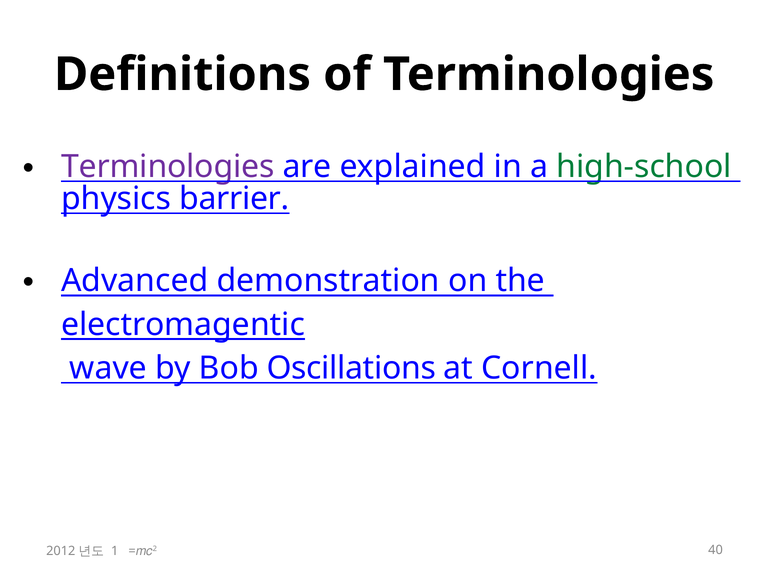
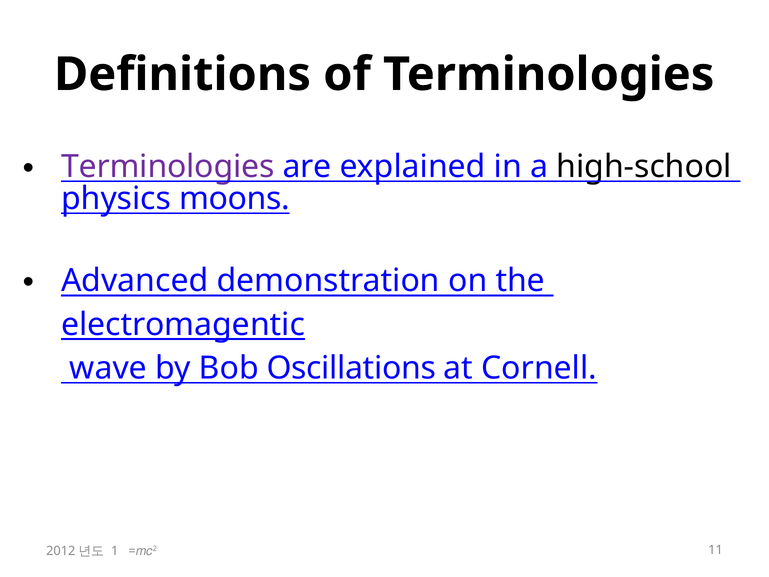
high-school colour: green -> black (644, 167)
barrier: barrier -> moons (234, 199)
40: 40 -> 11 (716, 550)
